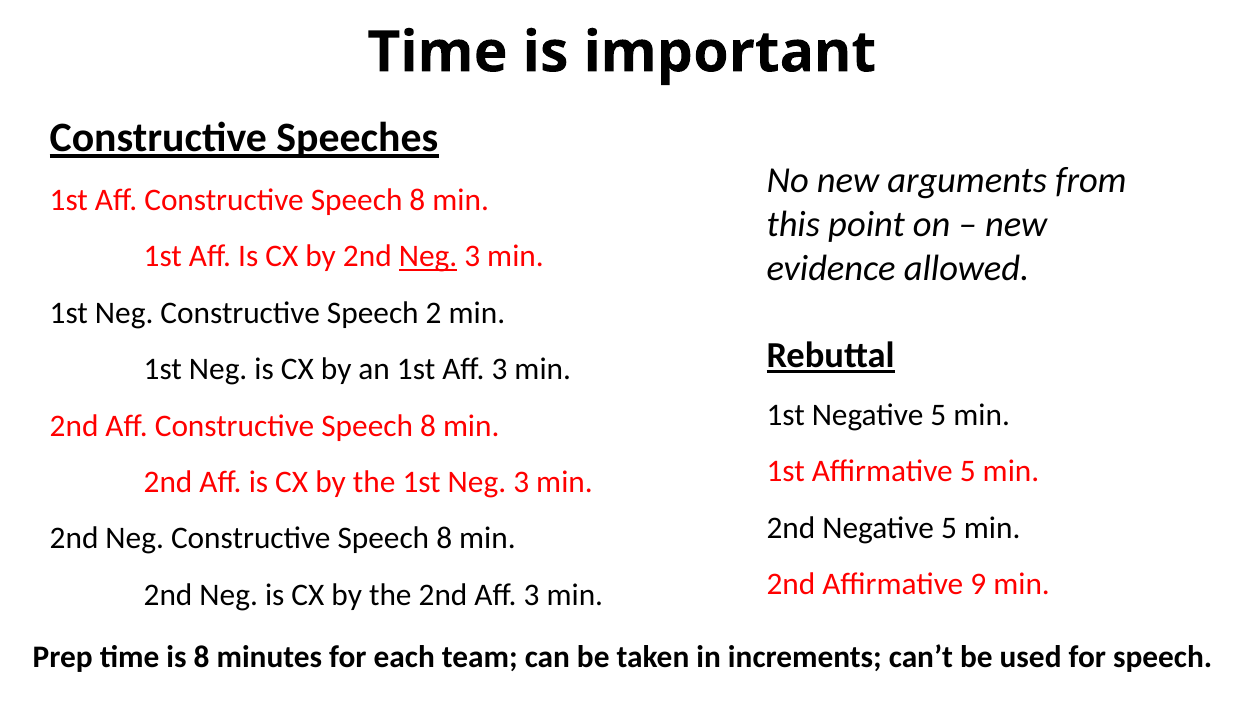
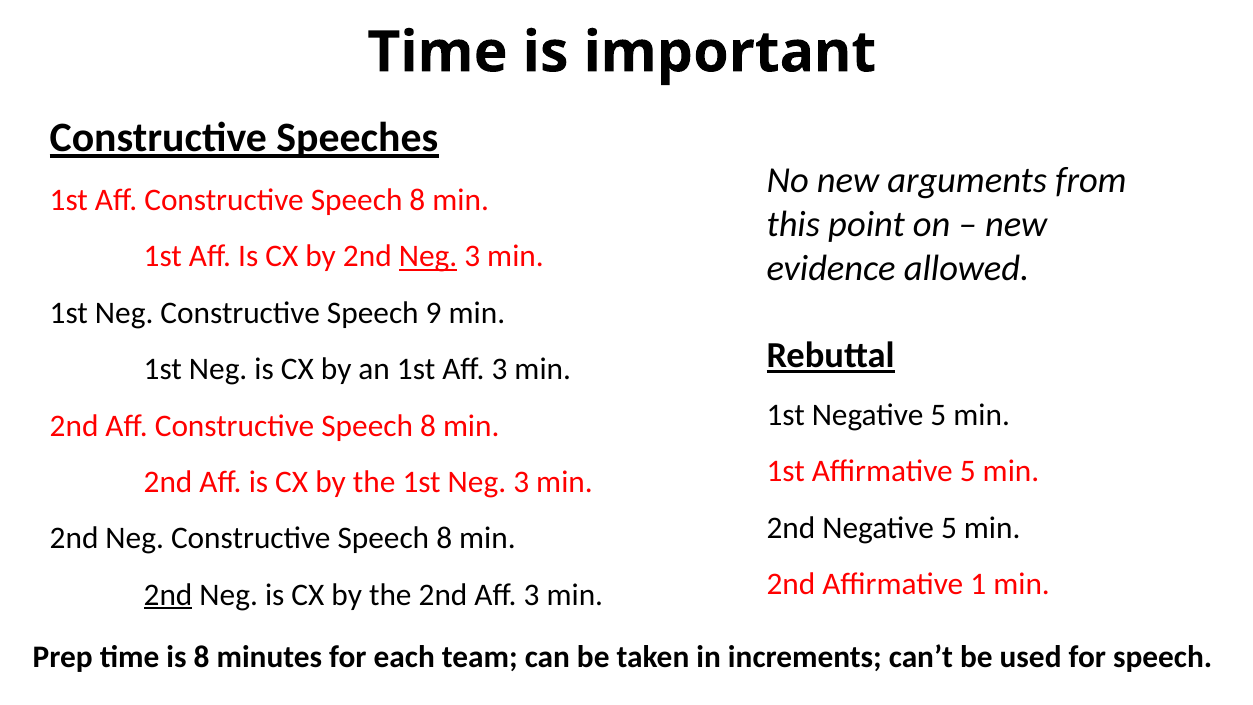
2: 2 -> 9 (434, 313)
9: 9 -> 1 (978, 584)
2nd underline: none -> present (168, 595)
